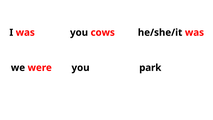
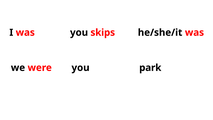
cows: cows -> skips (103, 32)
